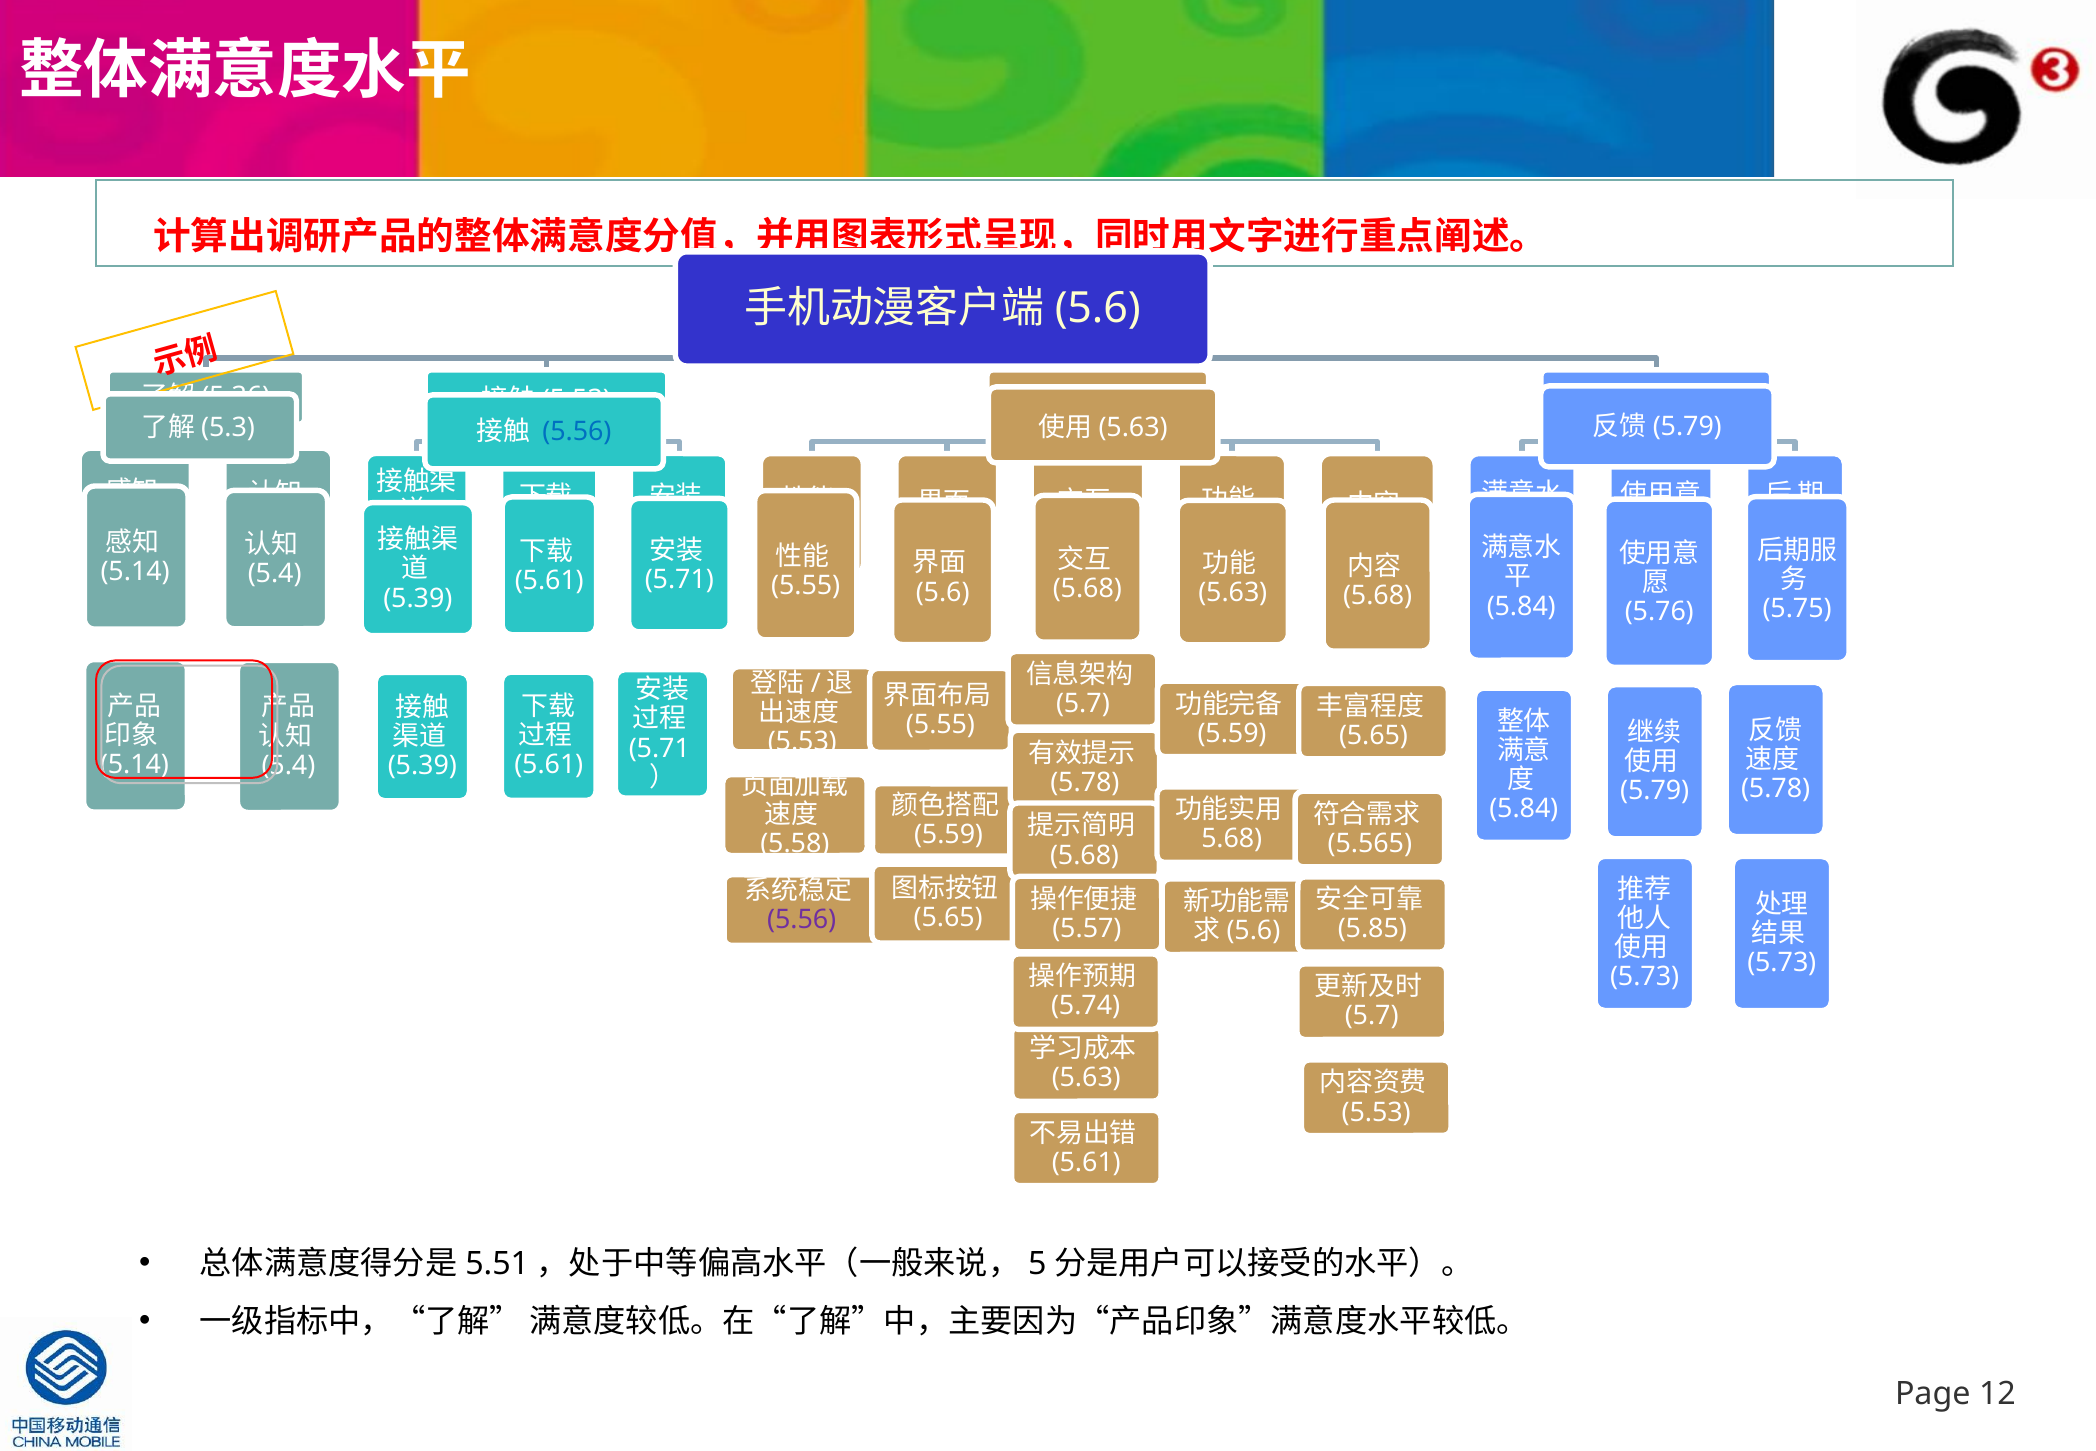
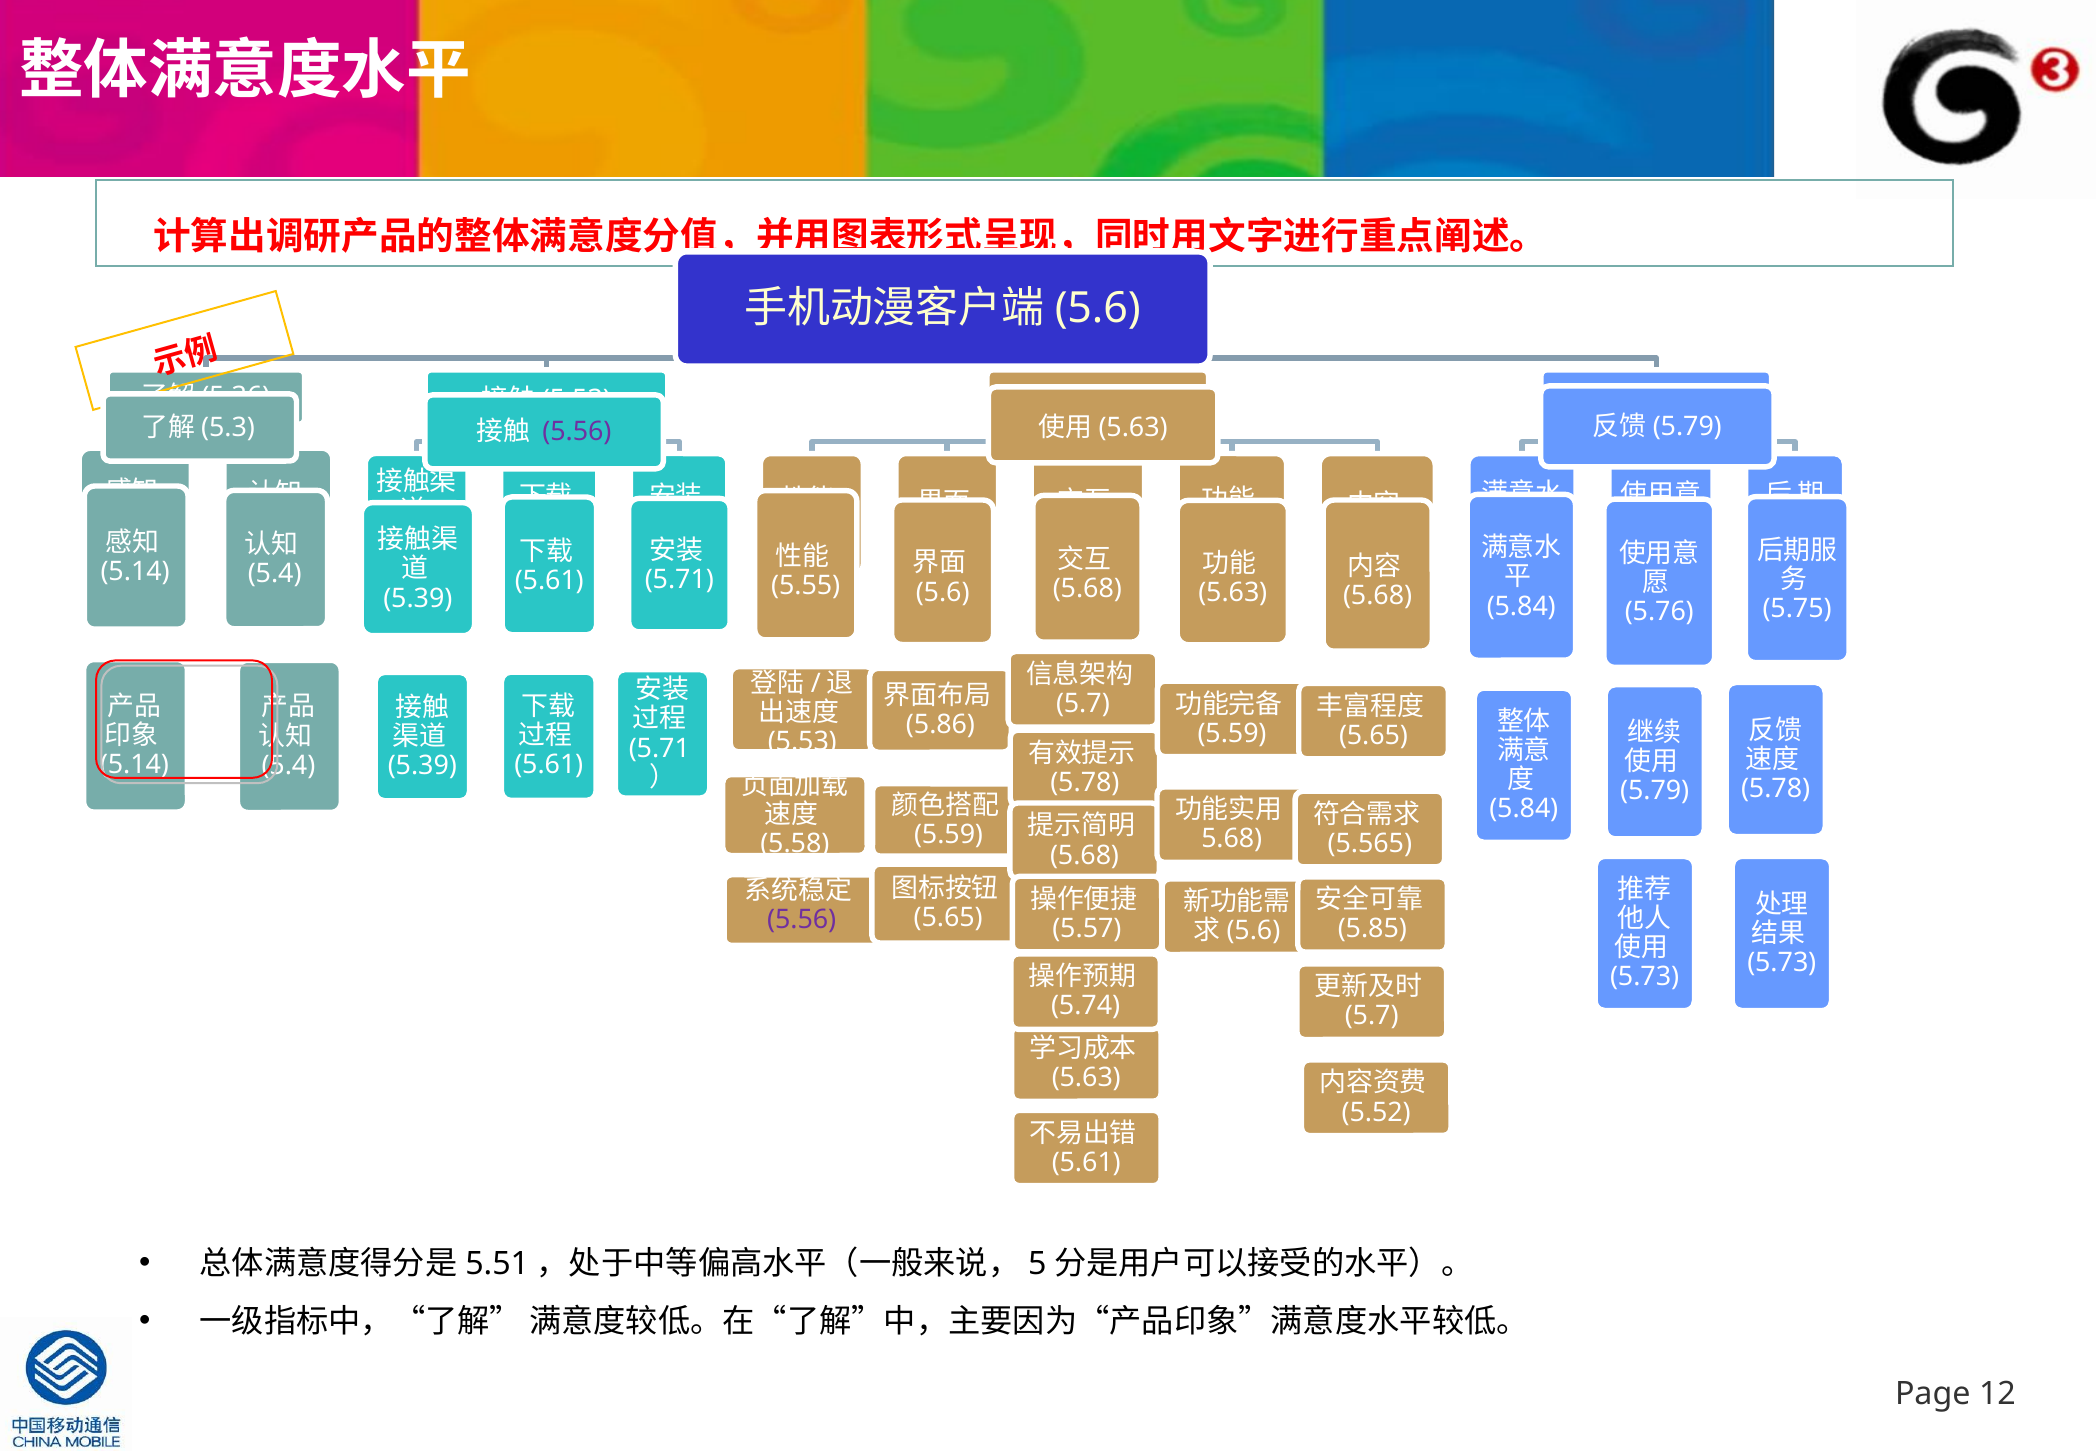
5.56 colour: blue -> purple (577, 432)
5.55: 5.55 -> 5.86 (941, 725)
5.53: 5.53 -> 5.52 (1376, 1112)
